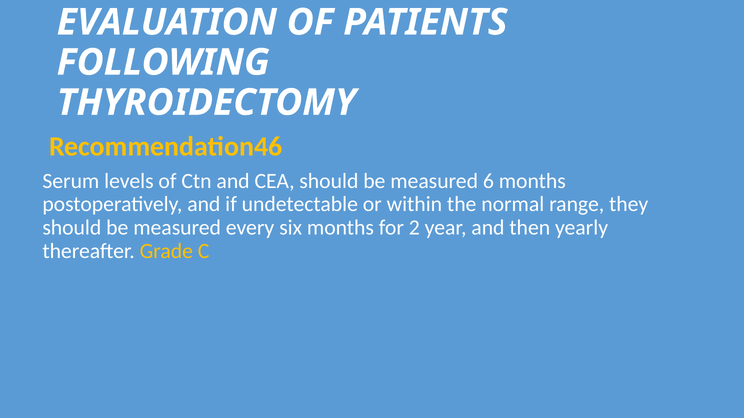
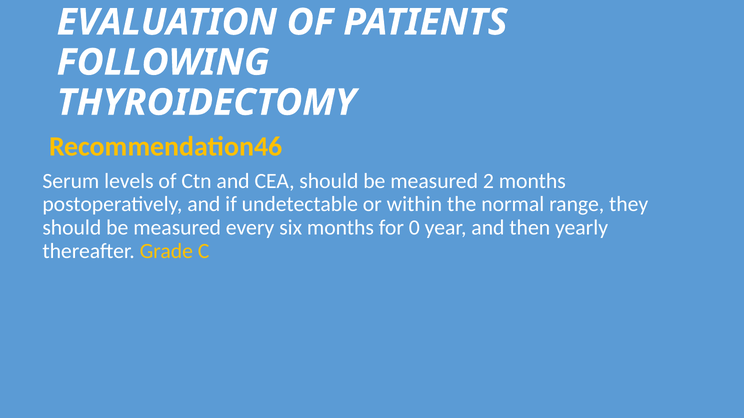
6: 6 -> 2 (488, 181)
2: 2 -> 0 (414, 228)
